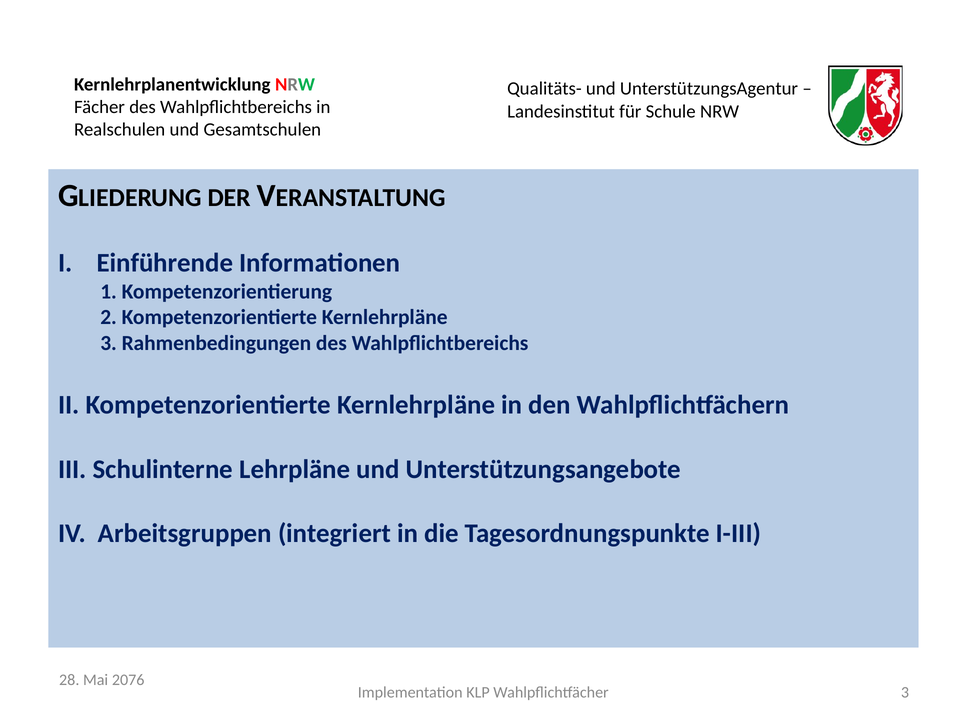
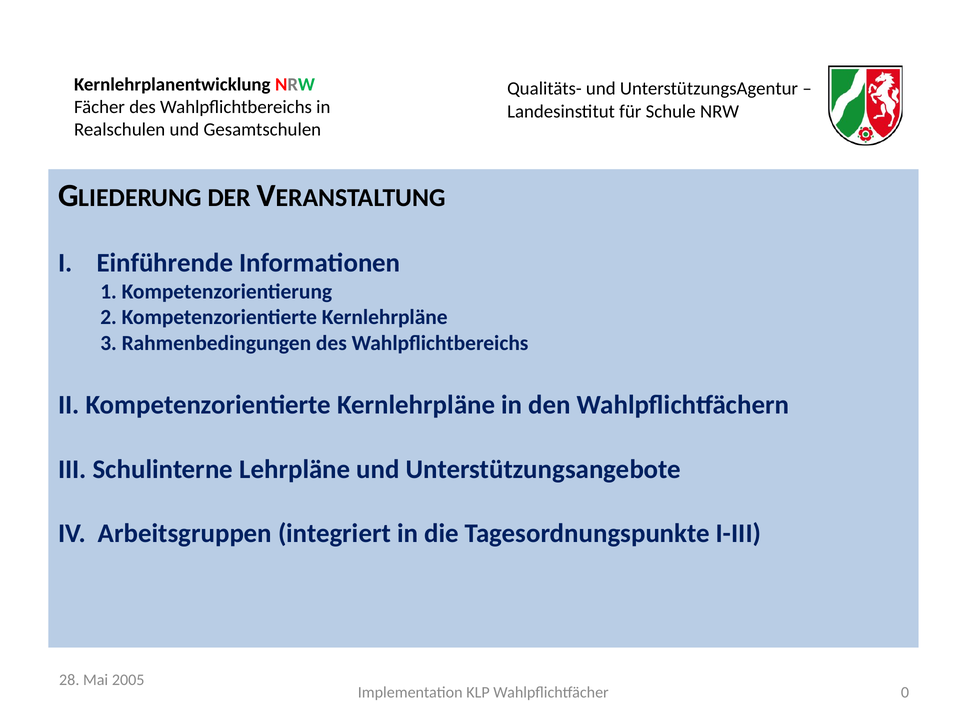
2076: 2076 -> 2005 (128, 680)
Wahlpflichtfächer 3: 3 -> 0 (905, 692)
